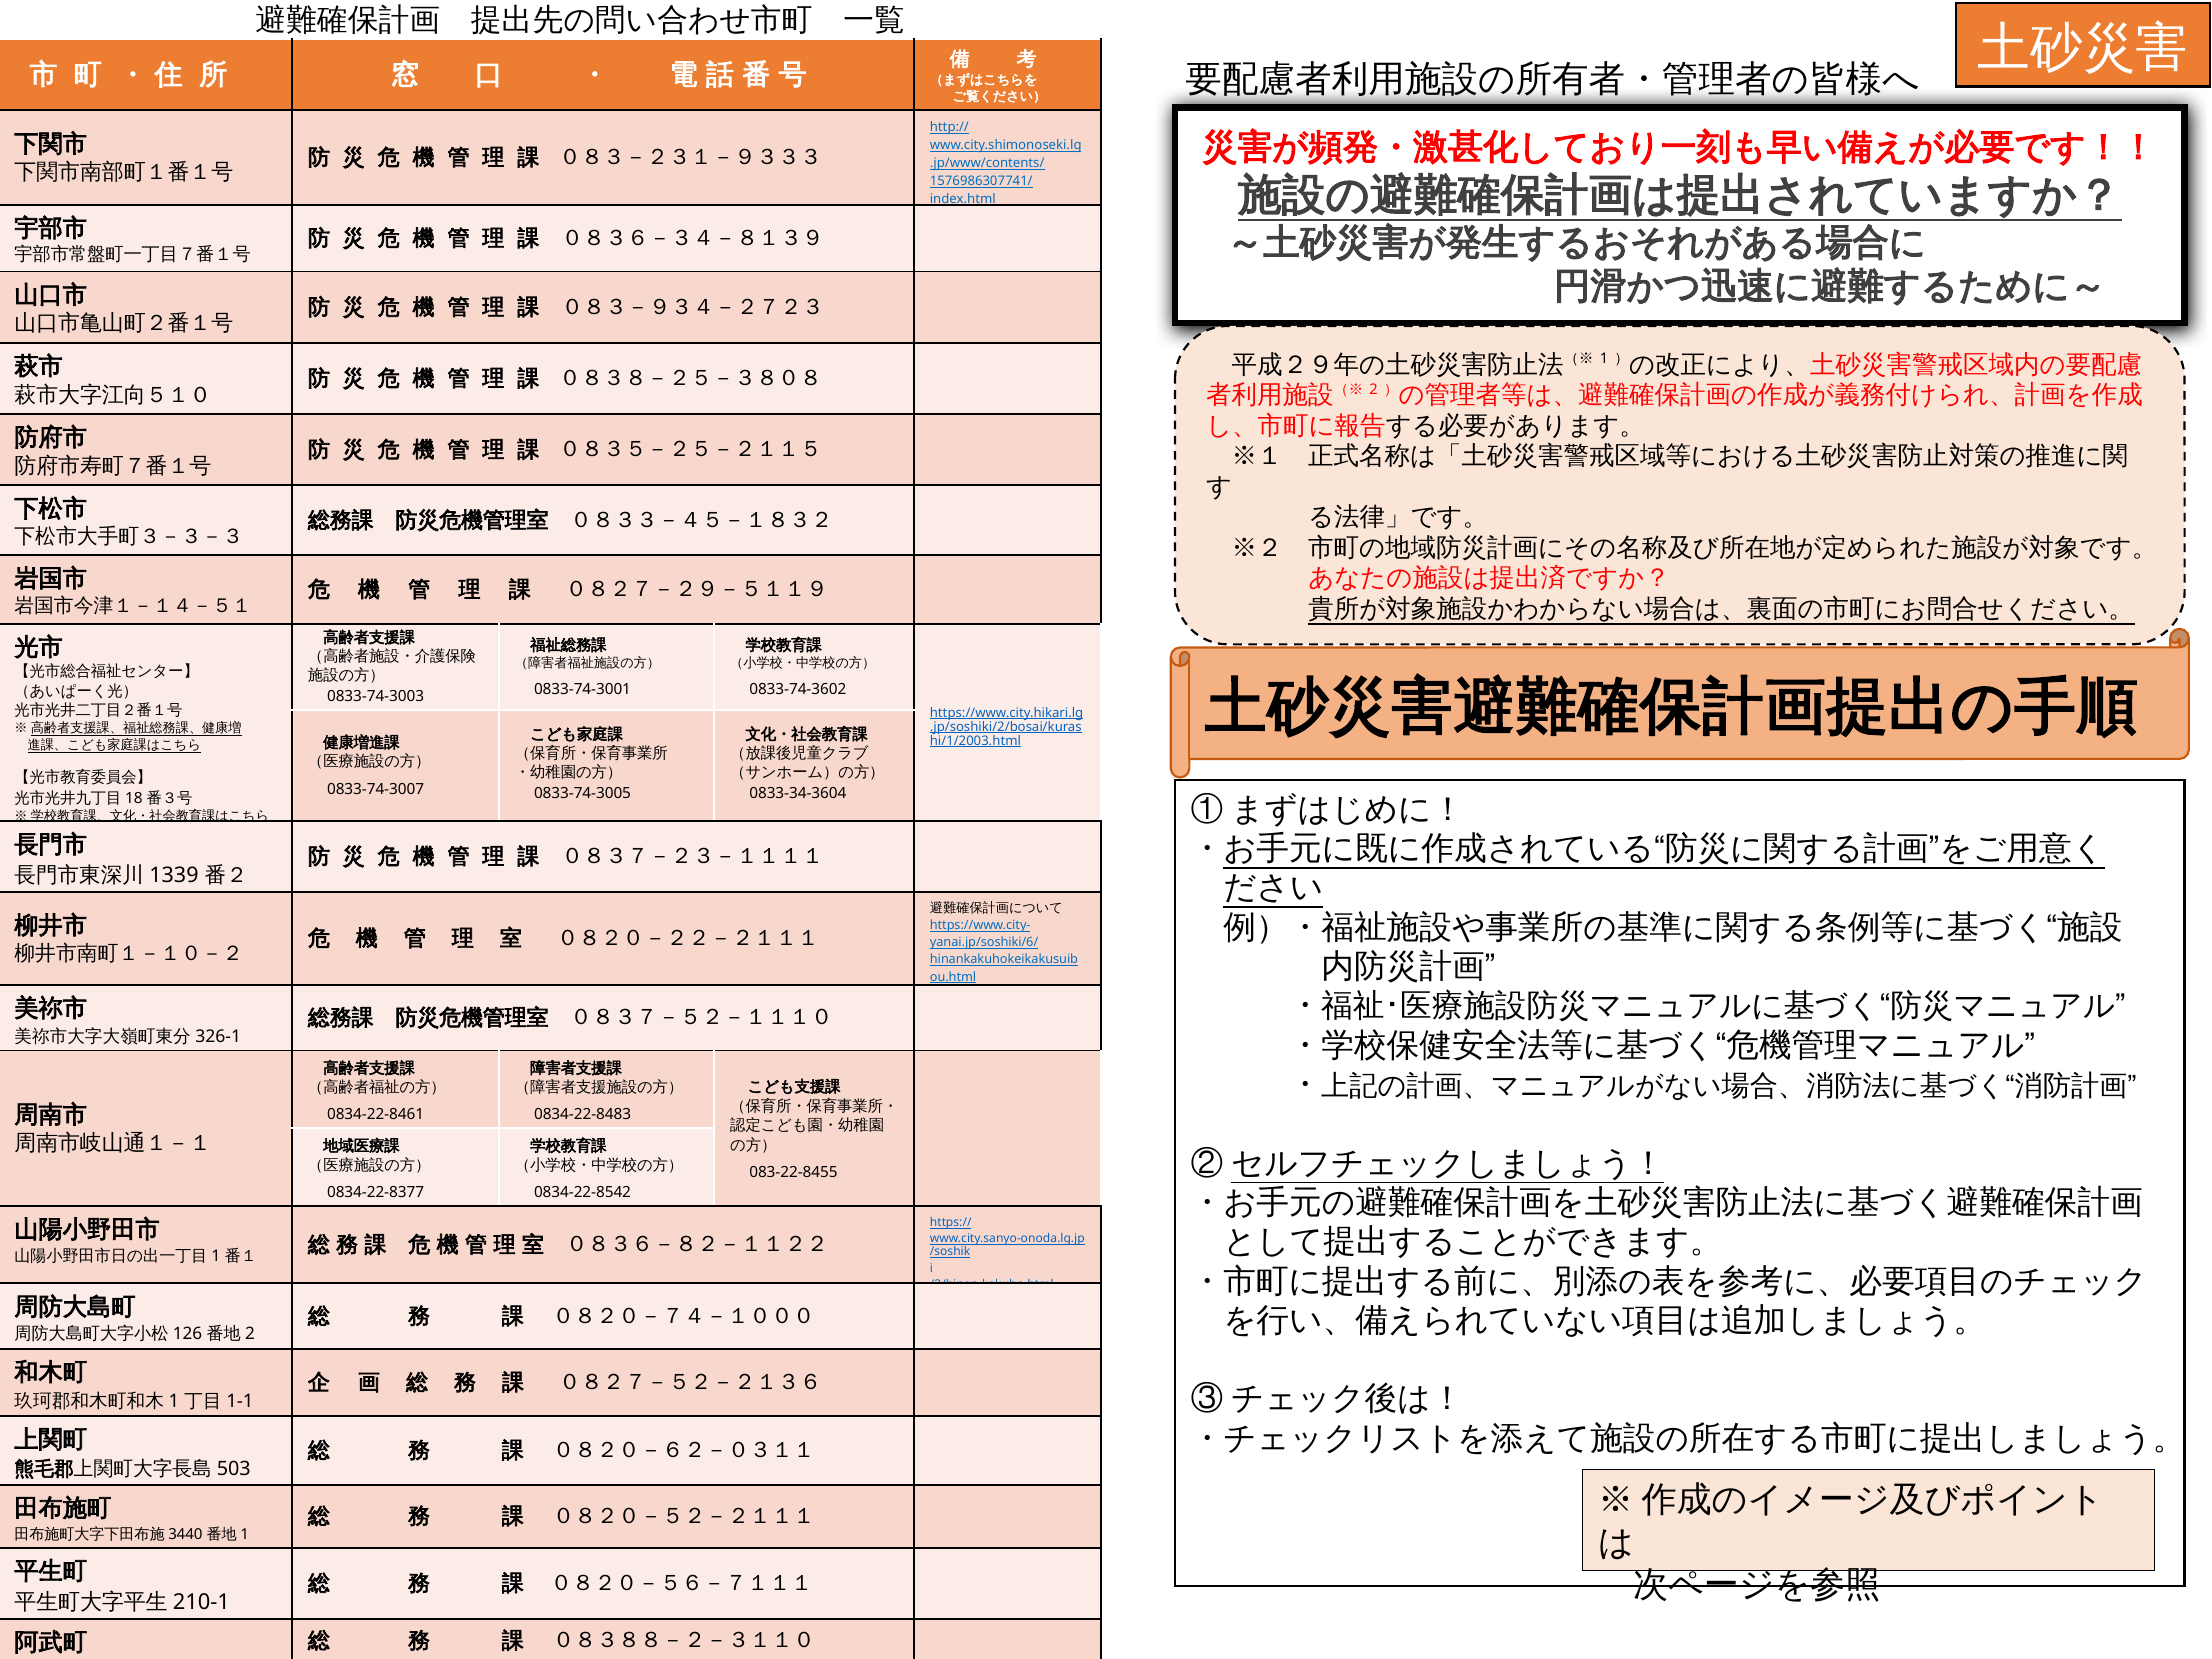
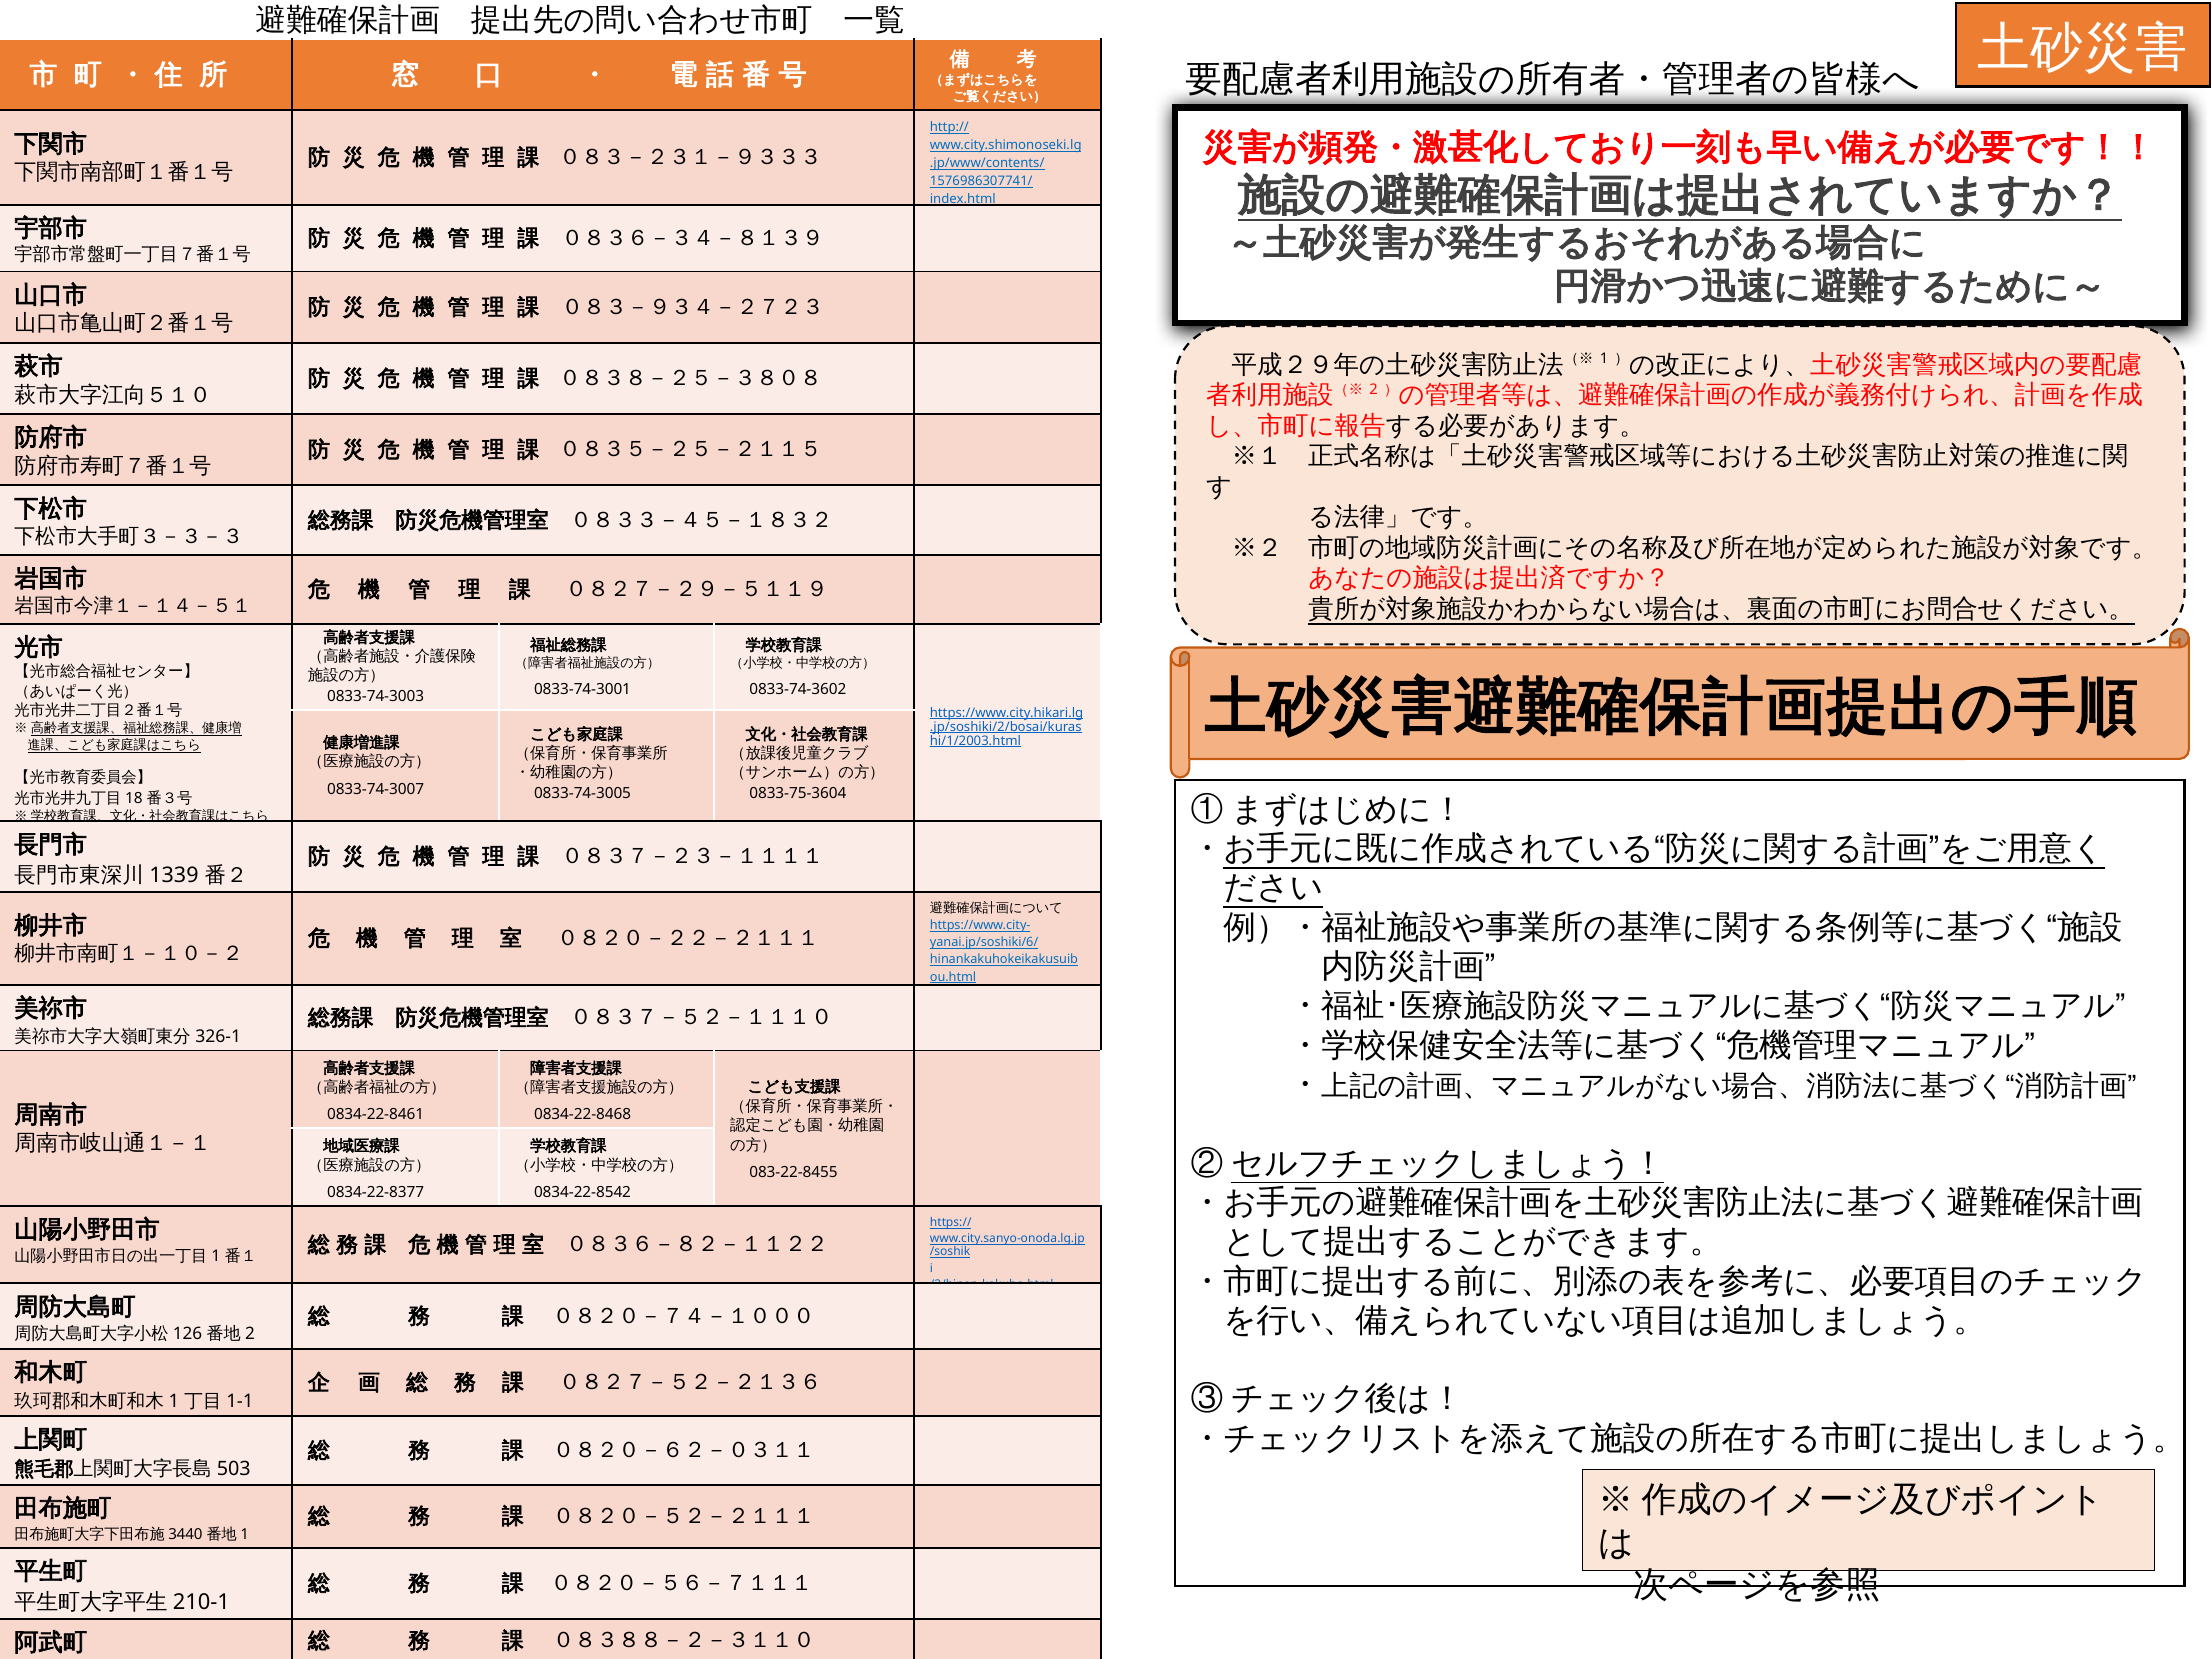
0833-34-3604: 0833-34-3604 -> 0833-75-3604 (798, 793)
0834-22-8483: 0834-22-8483 -> 0834-22-8468 (583, 1115)
